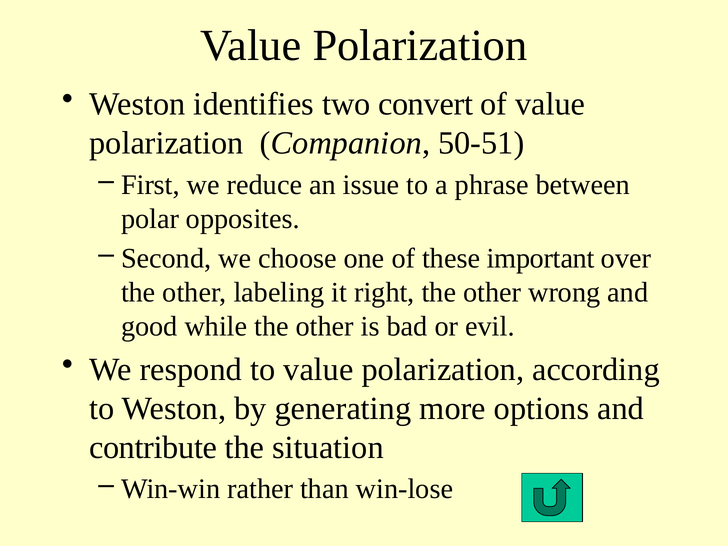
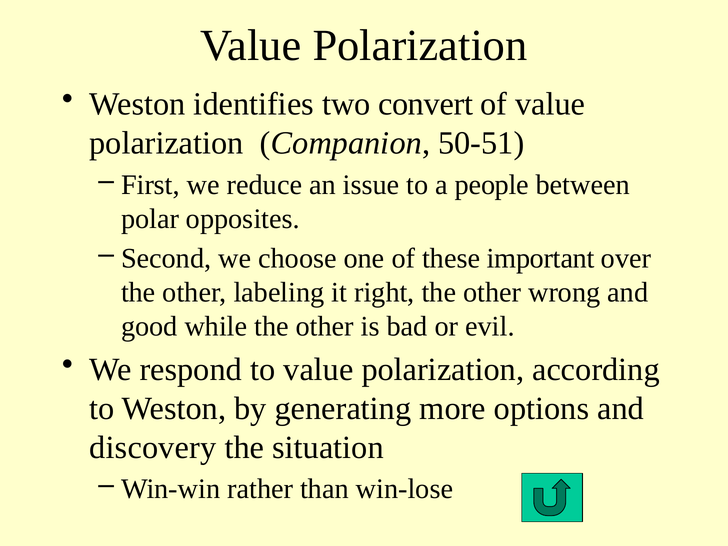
phrase: phrase -> people (492, 185)
contribute: contribute -> discovery (153, 447)
